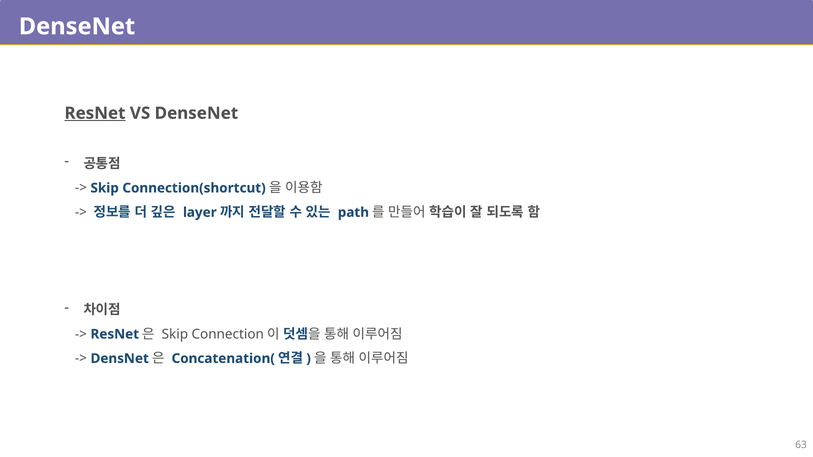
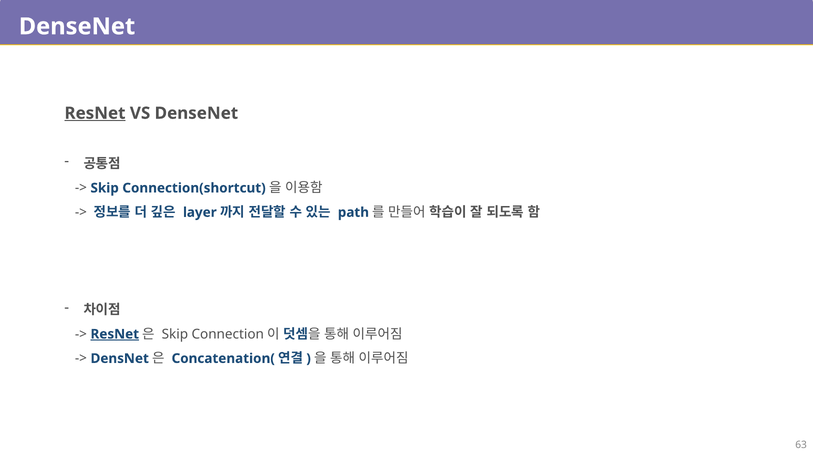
ResNet underline: none -> present (115, 334)
